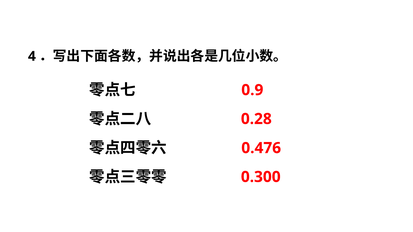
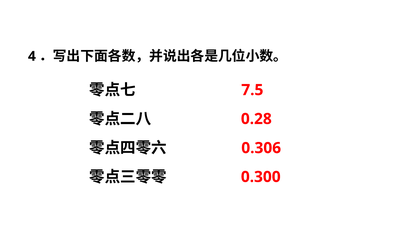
0.9: 0.9 -> 7.5 (252, 90)
0.476: 0.476 -> 0.306 (261, 148)
